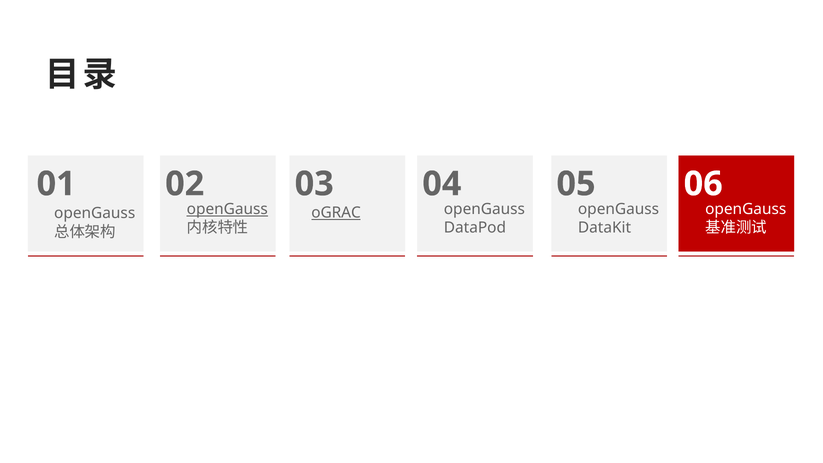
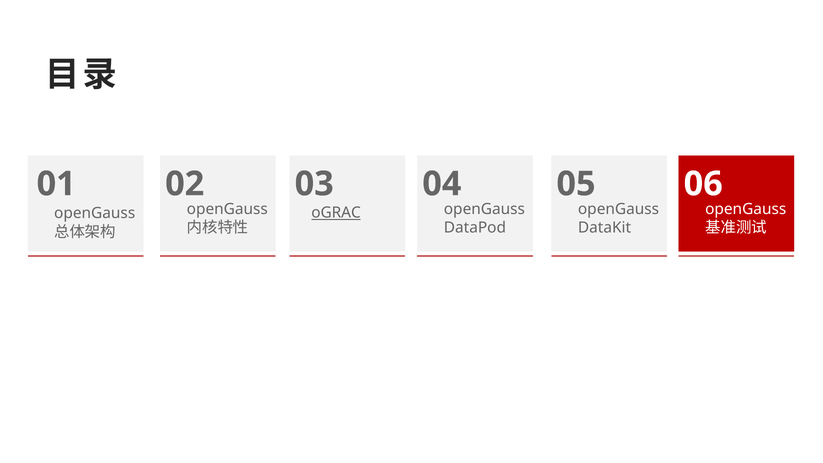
openGauss underline: present -> none (227, 209)
